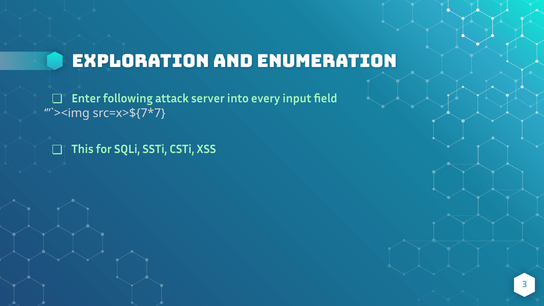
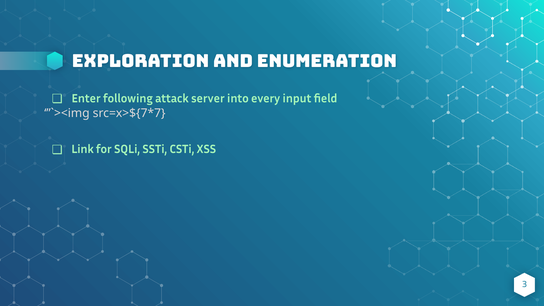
This: This -> Link (83, 149)
